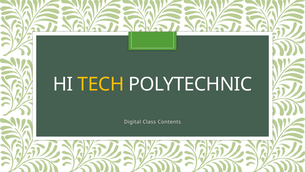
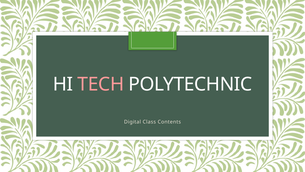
TECH colour: yellow -> pink (101, 84)
